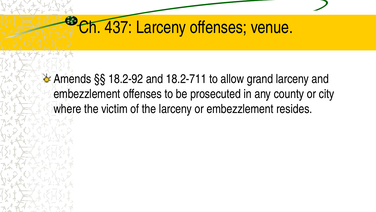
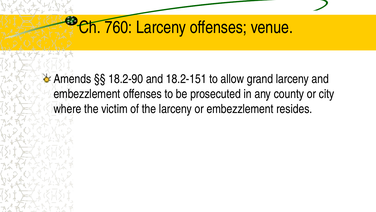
437: 437 -> 760 (118, 27)
18.2-92: 18.2-92 -> 18.2-90 (126, 79)
18.2-711: 18.2-711 -> 18.2-151 (186, 79)
